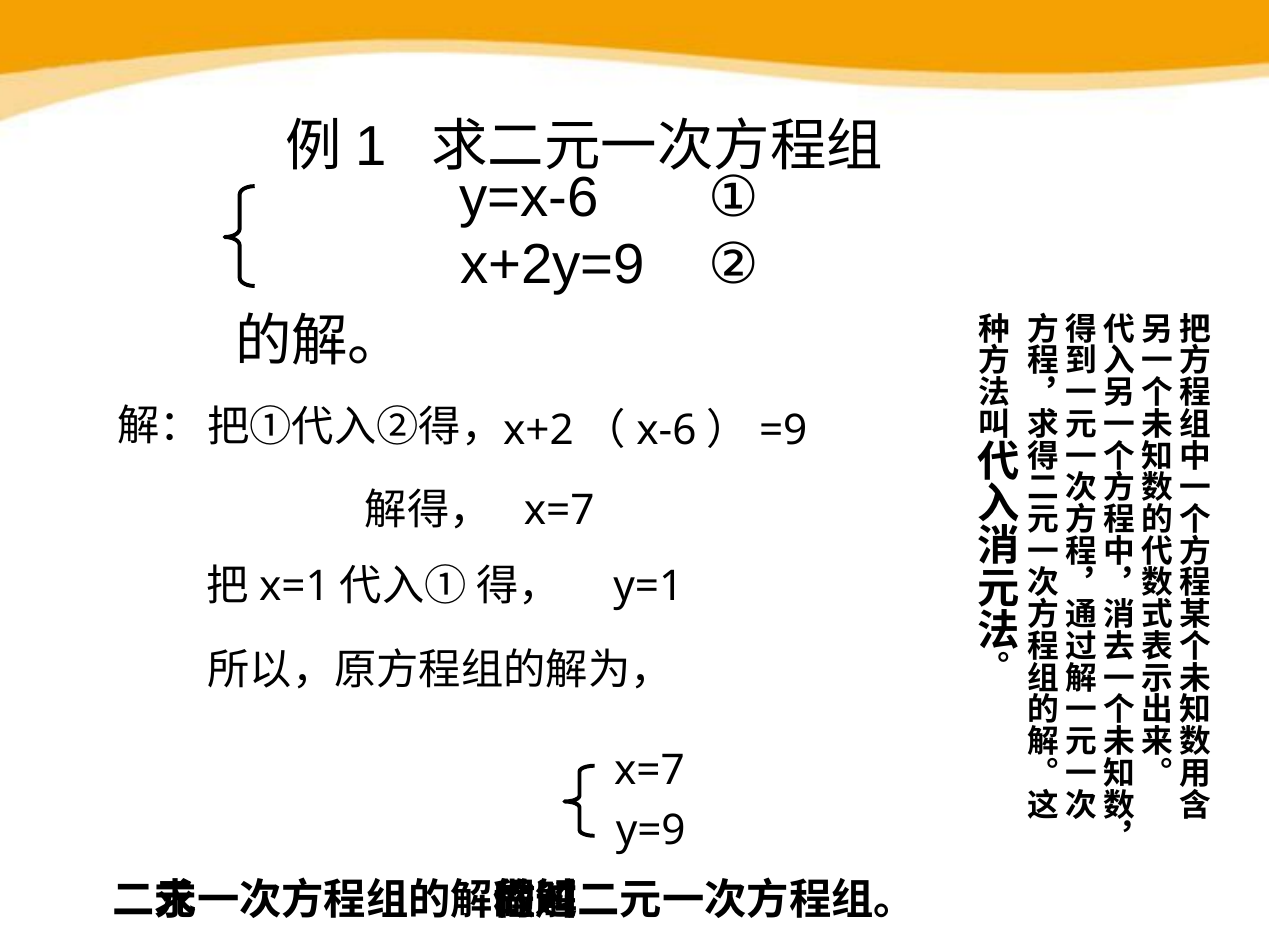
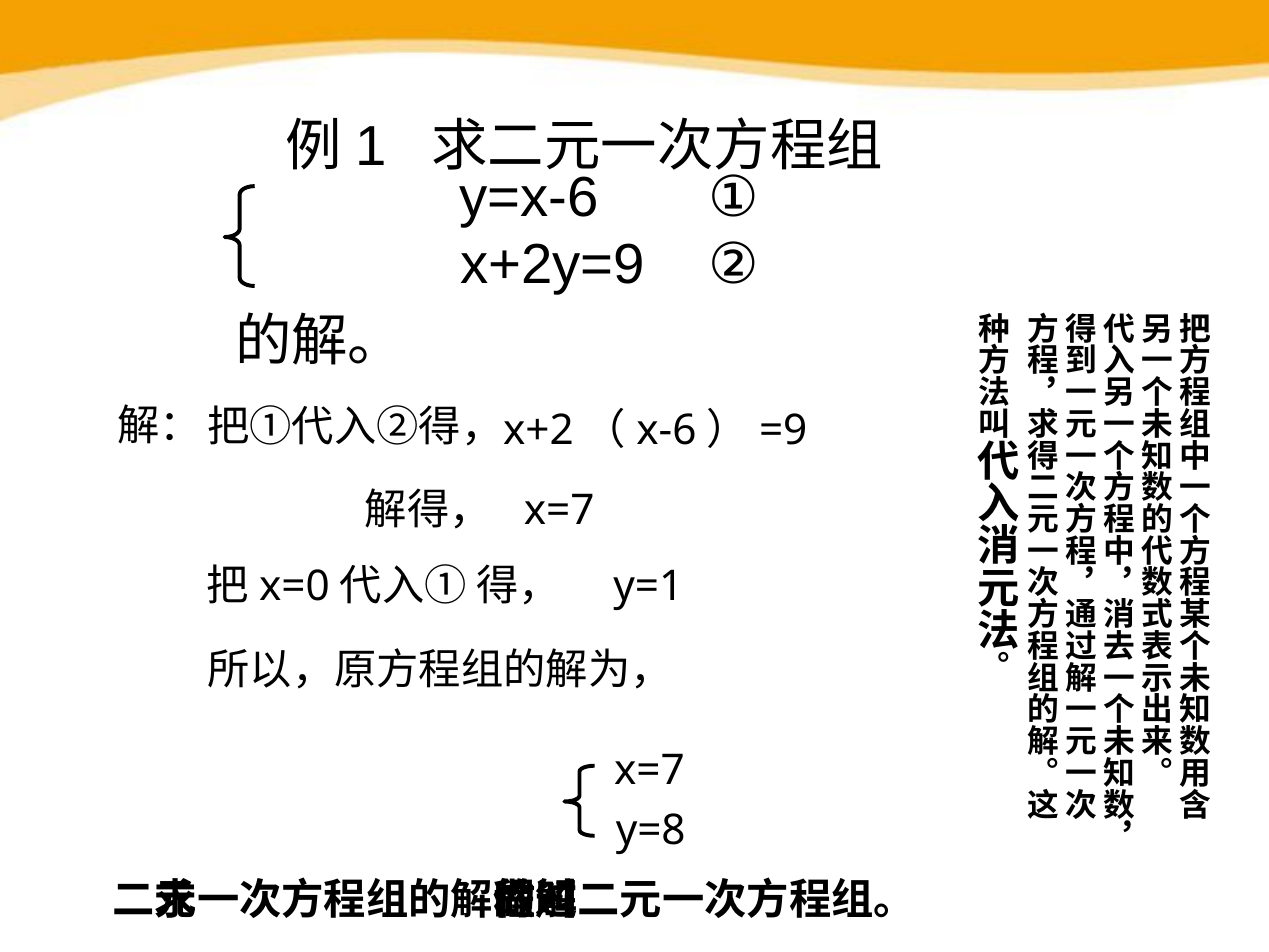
x=1: x=1 -> x=0 (294, 587)
y=9: y=9 -> y=8 (651, 830)
